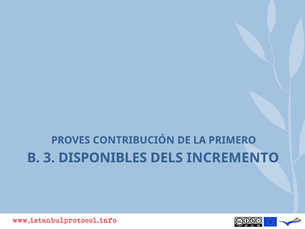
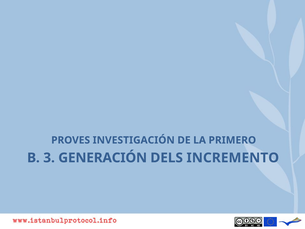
CONTRIBUCIÓN: CONTRIBUCIÓN -> INVESTIGACIÓN (134, 140)
DISPONIBLES: DISPONIBLES -> GENERACIÓN (103, 158)
